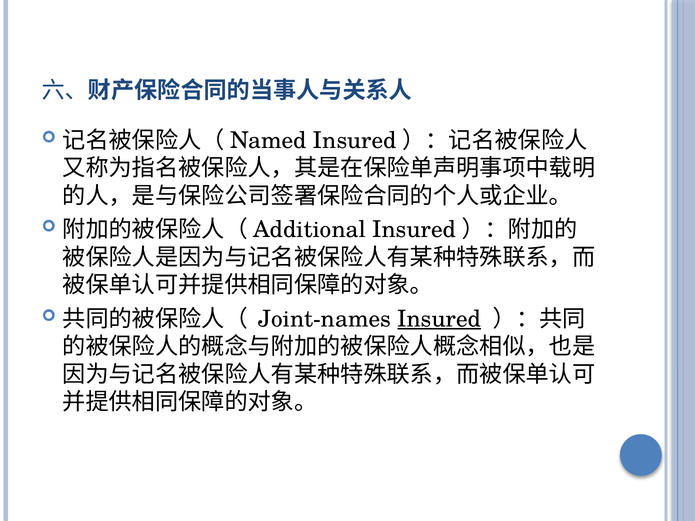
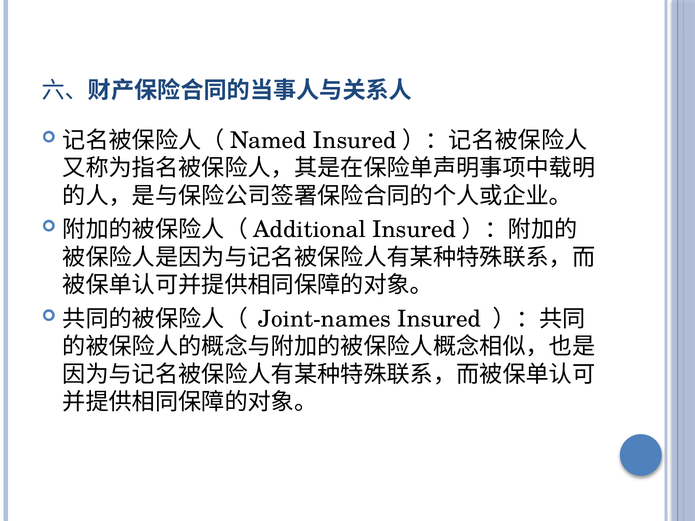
Insured underline: present -> none (439, 319)
